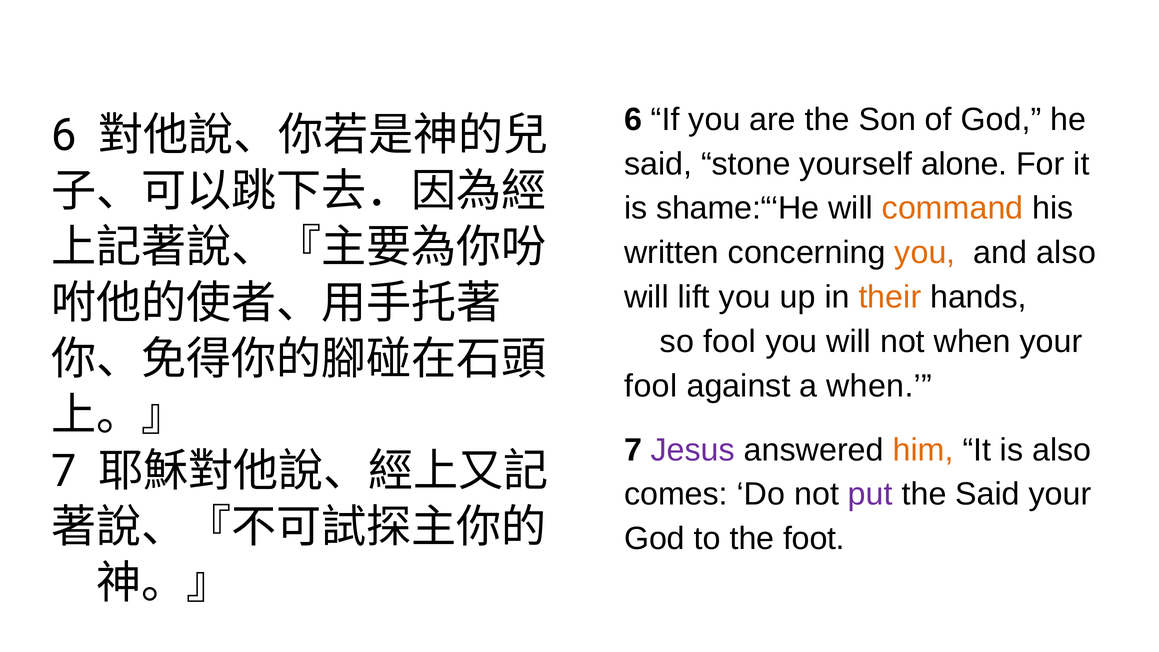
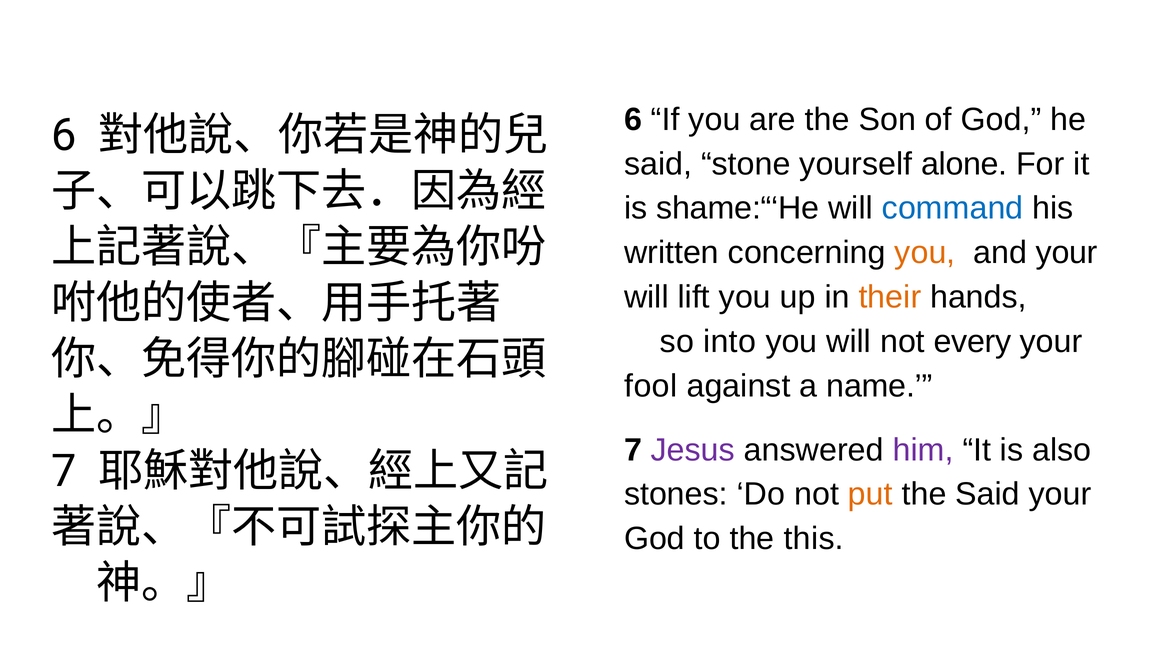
command colour: orange -> blue (953, 208)
and also: also -> your (1067, 253)
so fool: fool -> into (729, 342)
not when: when -> every (972, 342)
a when: when -> name (879, 386)
him colour: orange -> purple (923, 450)
comes: comes -> stones (676, 494)
put colour: purple -> orange (870, 494)
foot: foot -> this (814, 539)
